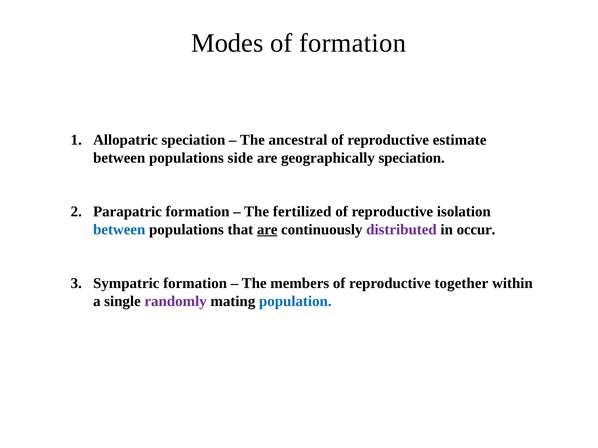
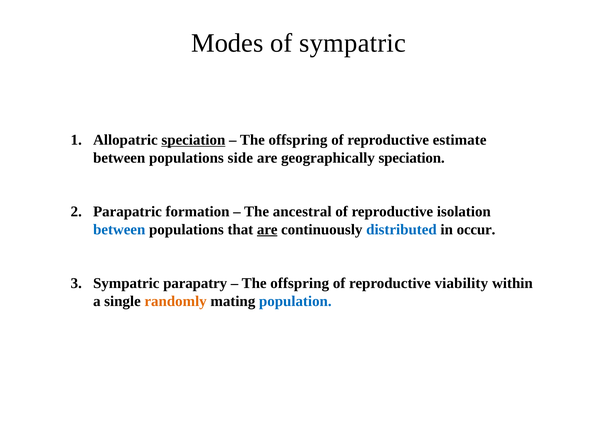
of formation: formation -> sympatric (353, 43)
speciation underline: none -> present (193, 140)
ancestral: ancestral -> offspring (298, 140)
fertilized: fertilized -> ancestral (302, 212)
distributed colour: purple -> blue (401, 230)
Sympatric formation: formation -> parapatry (195, 284)
members: members -> offspring (300, 284)
together: together -> viability (461, 284)
randomly colour: purple -> orange (176, 301)
